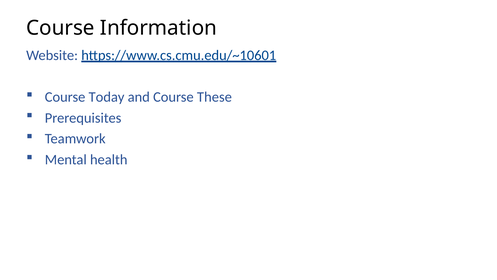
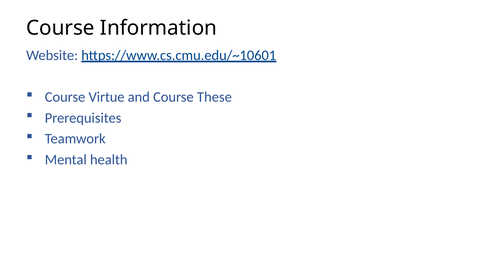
Today: Today -> Virtue (107, 97)
